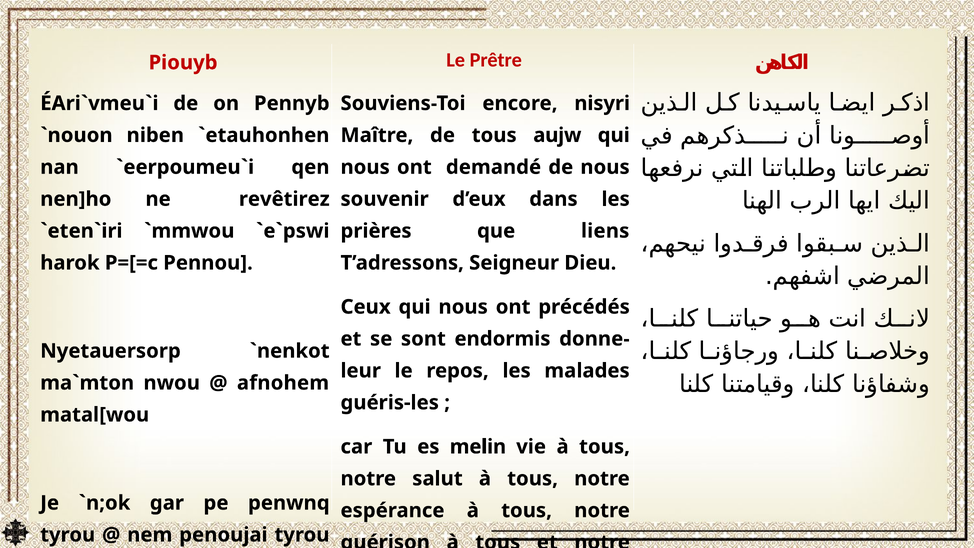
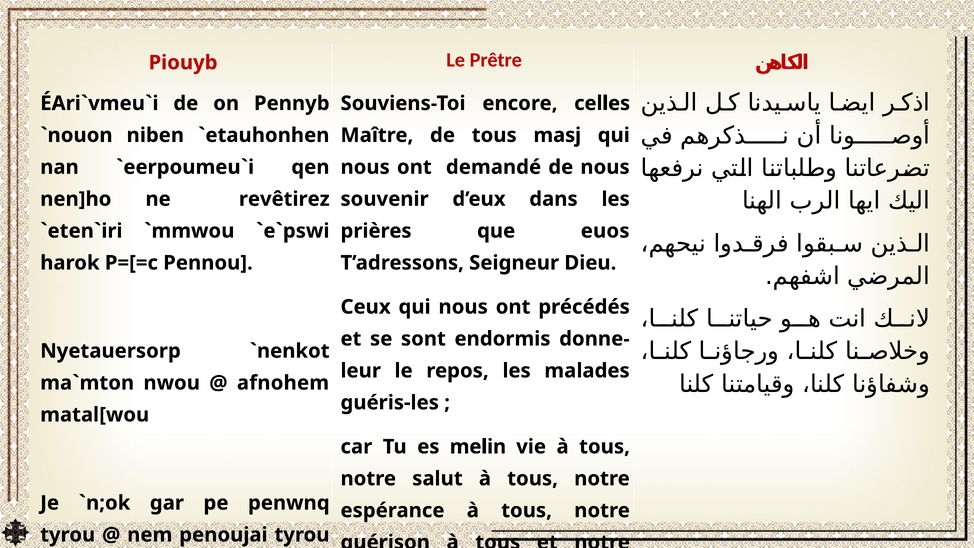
nisyri: nisyri -> celles (602, 103)
aujw: aujw -> masj (557, 135)
liens: liens -> euos (605, 231)
